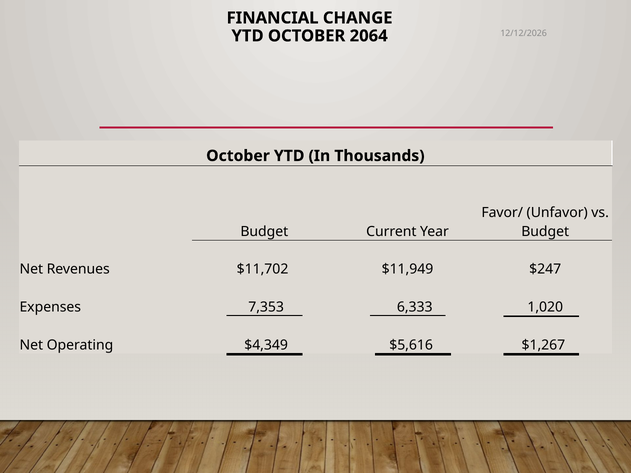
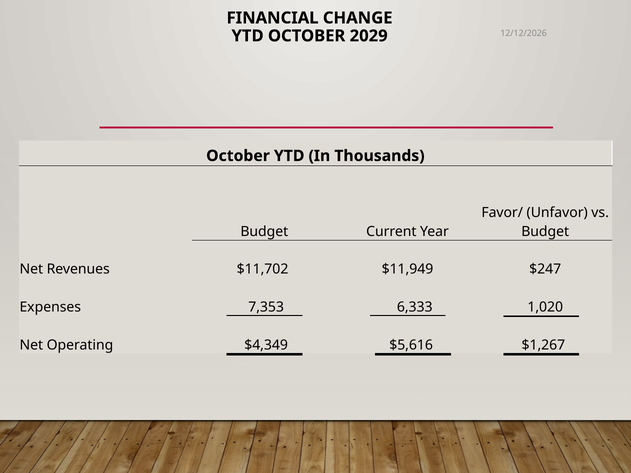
2064: 2064 -> 2029 (369, 36)
